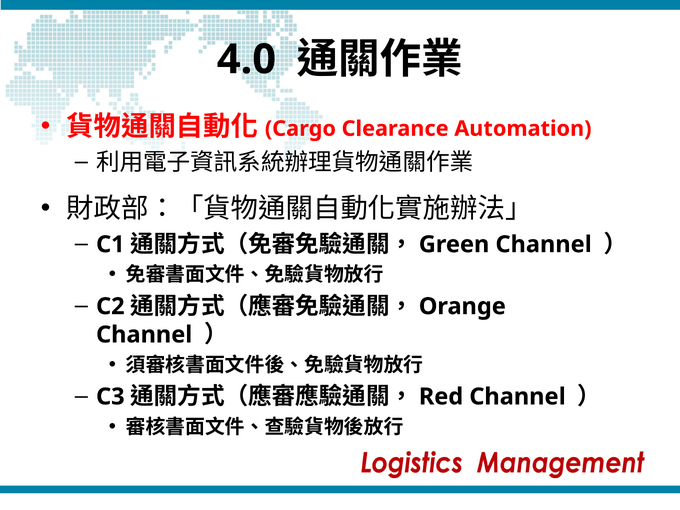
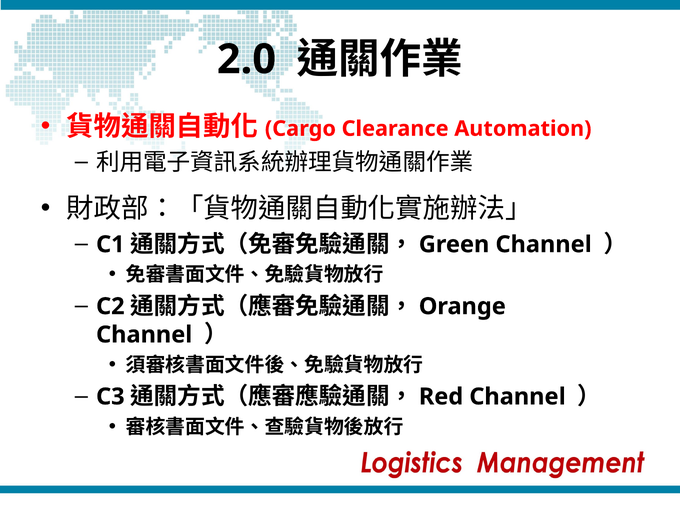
4.0: 4.0 -> 2.0 (246, 59)
